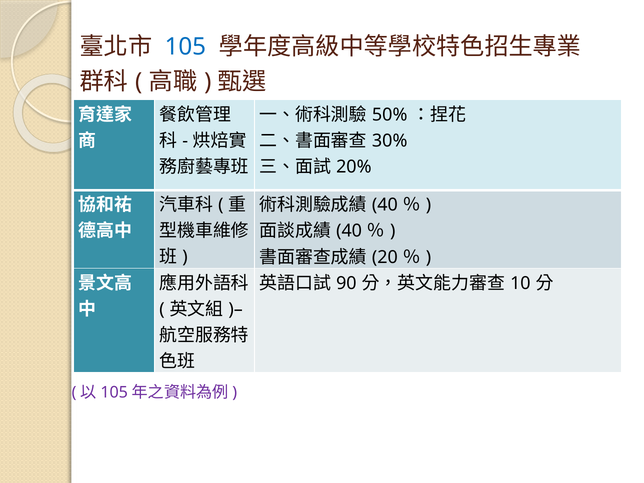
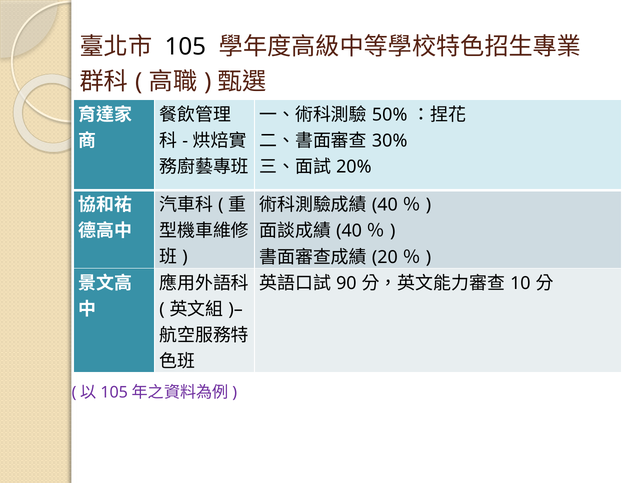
105 colour: blue -> black (185, 47)
